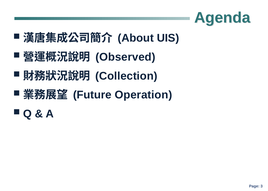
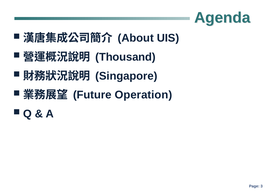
Observed: Observed -> Thousand (126, 57)
Collection: Collection -> Singapore (126, 76)
